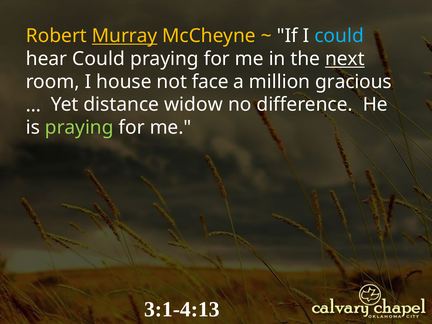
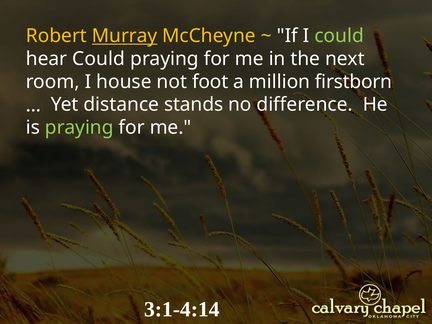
could colour: light blue -> light green (339, 36)
next underline: present -> none (345, 59)
face: face -> foot (210, 82)
gracious: gracious -> firstborn (354, 82)
widow: widow -> stands (194, 104)
3:1-4:13: 3:1-4:13 -> 3:1-4:14 (182, 309)
